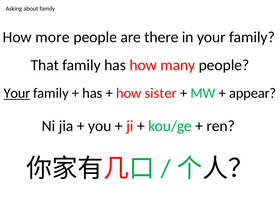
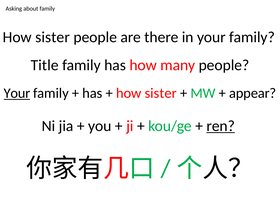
more: more -> sister (53, 37)
That: That -> Title (45, 65)
ren underline: none -> present (221, 126)
